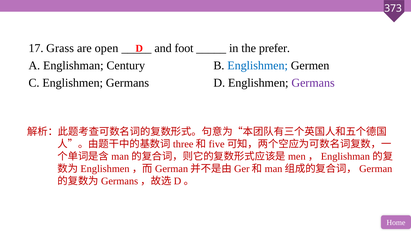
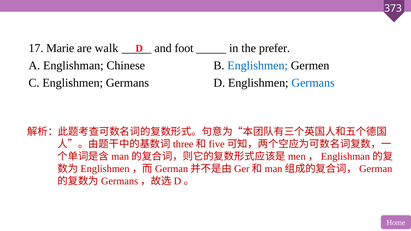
Grass: Grass -> Marie (60, 48)
open: open -> walk (107, 48)
Century: Century -> Chinese (126, 66)
Germans colour: purple -> blue (313, 83)
